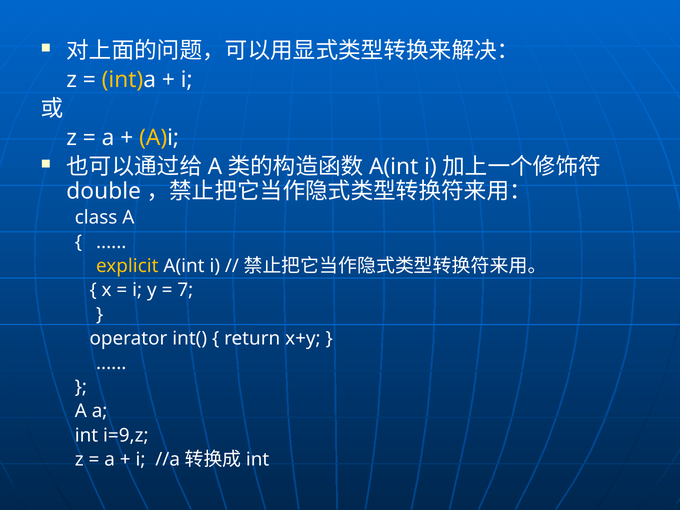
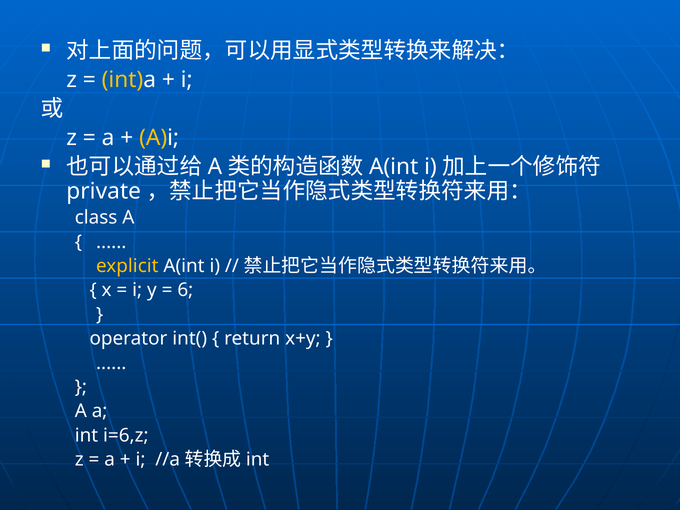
double: double -> private (104, 191)
7: 7 -> 6 (185, 290)
i=9,z: i=9,z -> i=6,z (126, 435)
